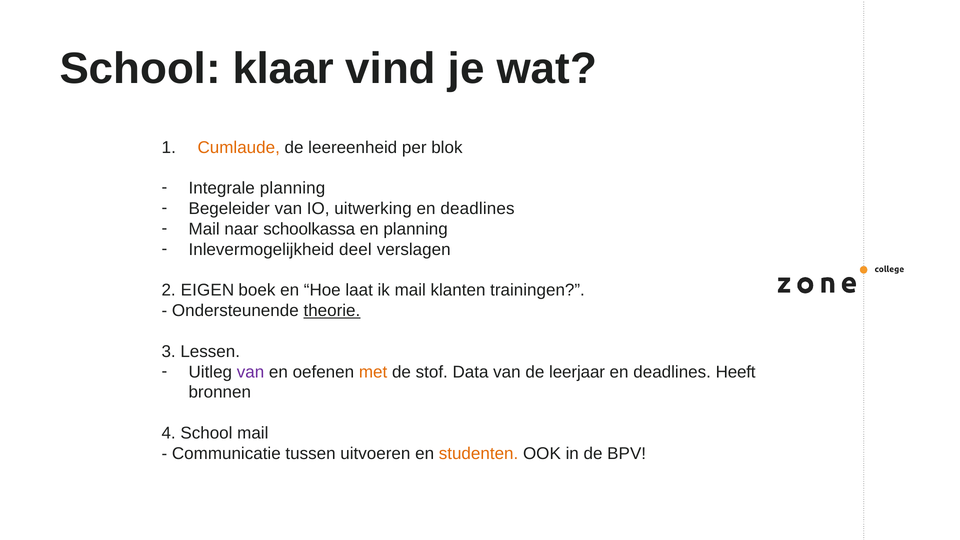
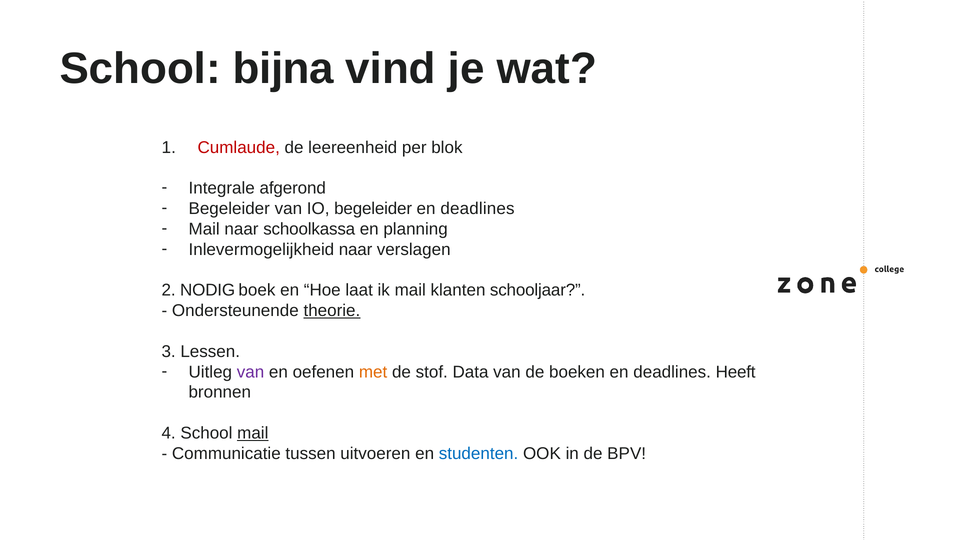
klaar: klaar -> bijna (283, 69)
Cumlaude colour: orange -> red (239, 147)
Integrale planning: planning -> afgerond (293, 188)
IO uitwerking: uitwerking -> begeleider (373, 209)
Inlevermogelijkheid deel: deel -> naar (356, 250)
EIGEN: EIGEN -> NODIG (208, 290)
trainingen: trainingen -> schooljaar (538, 290)
leerjaar: leerjaar -> boeken (577, 372)
mail underline: none -> present (253, 433)
studenten colour: orange -> blue (479, 454)
